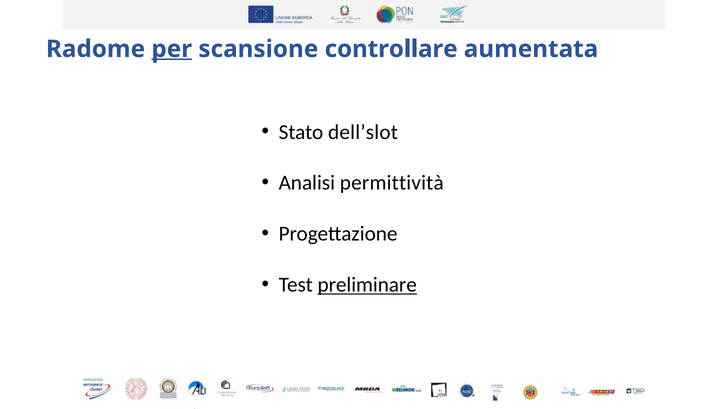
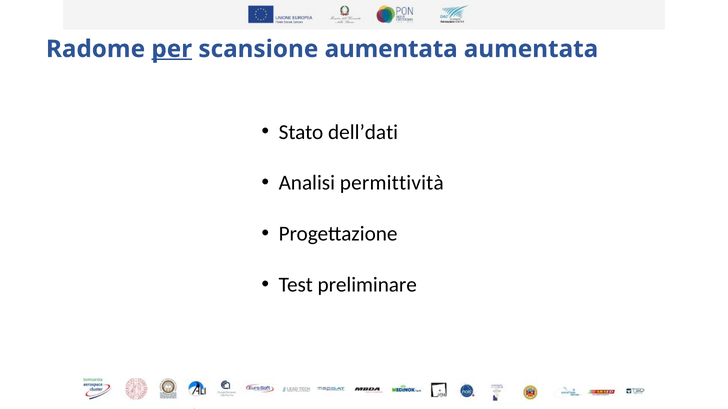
scansione controllare: controllare -> aumentata (391, 49)
dell’slot: dell’slot -> dell’dati (363, 132)
preliminare underline: present -> none (367, 285)
